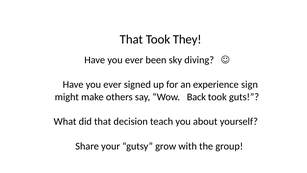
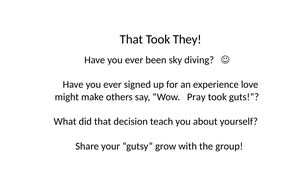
sign: sign -> love (250, 84)
Back: Back -> Pray (196, 97)
